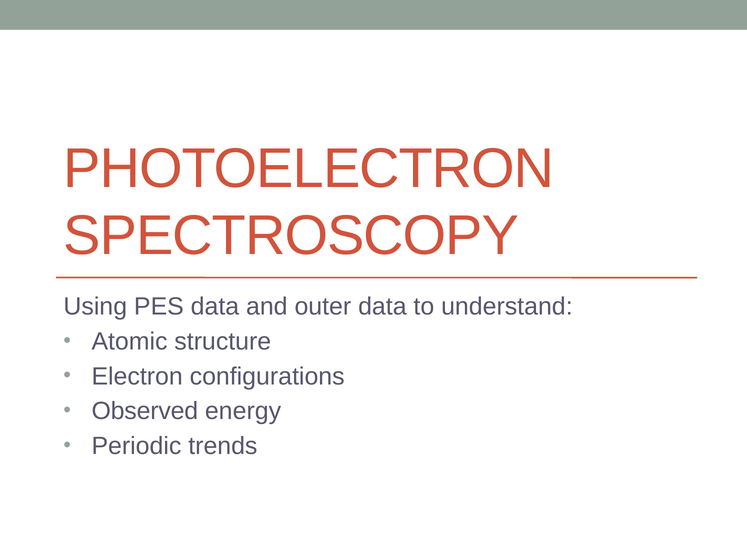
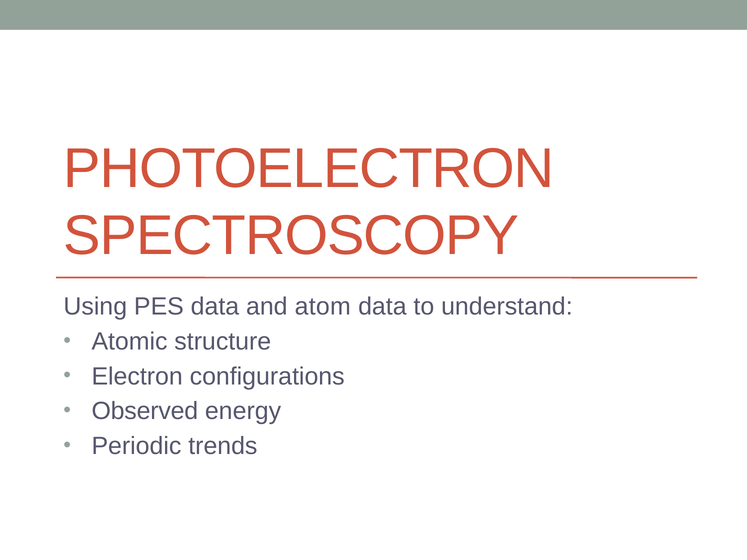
outer: outer -> atom (323, 307)
